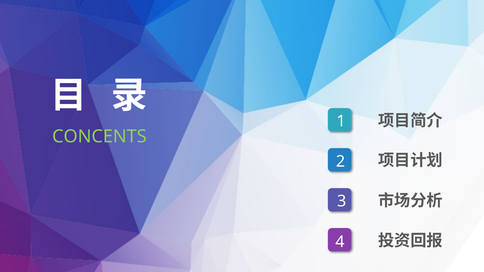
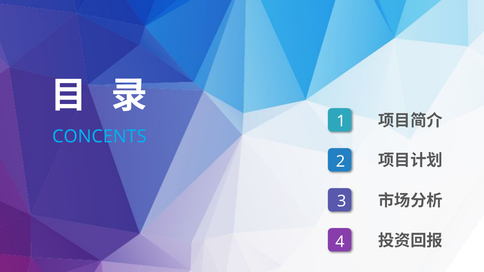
CONCENTS colour: light green -> light blue (99, 137)
